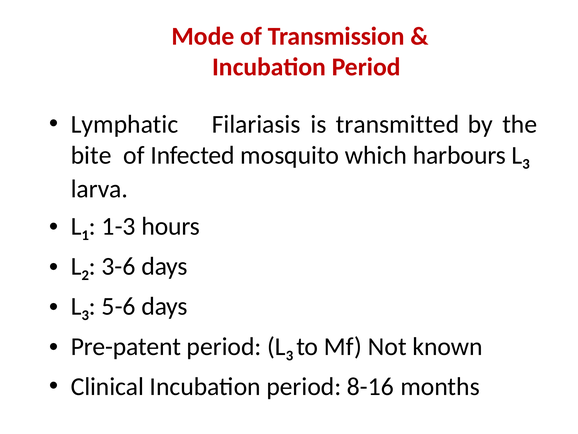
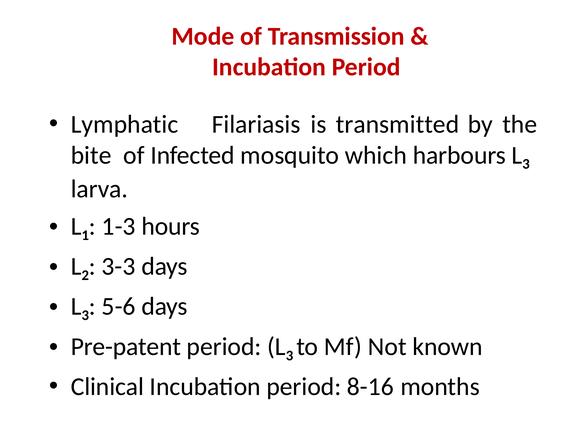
3-6: 3-6 -> 3-3 (119, 266)
